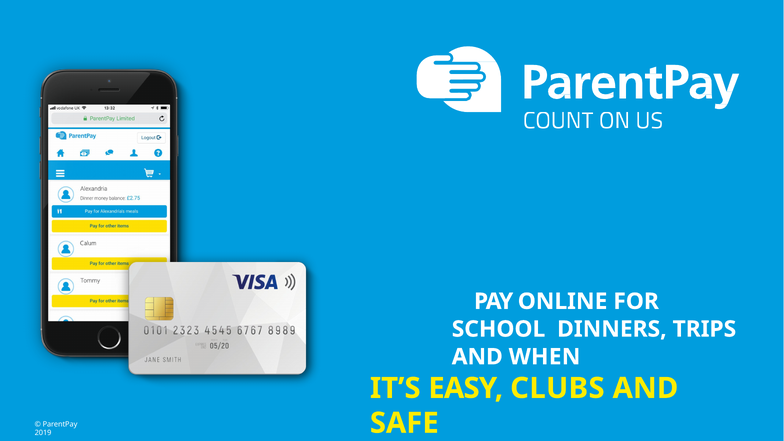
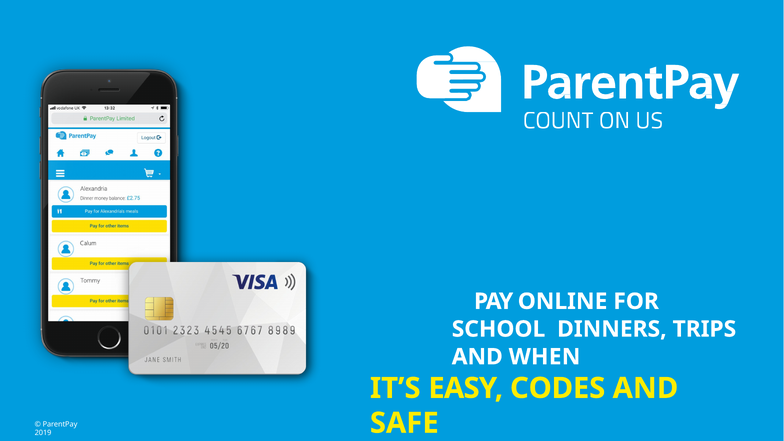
CLUBS: CLUBS -> CODES (558, 388)
